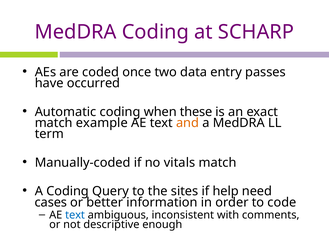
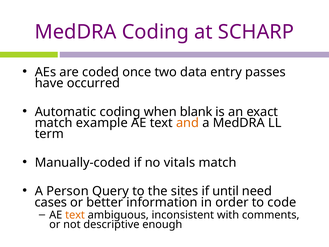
these: these -> blank (196, 112)
A Coding: Coding -> Person (67, 191)
help: help -> until (226, 191)
text colour: blue -> orange (75, 215)
